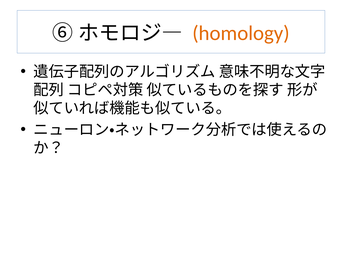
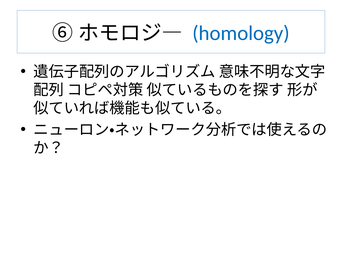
homology colour: orange -> blue (241, 33)
